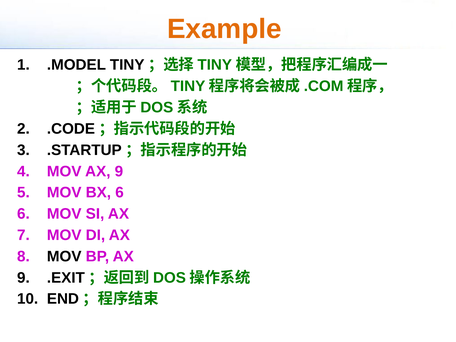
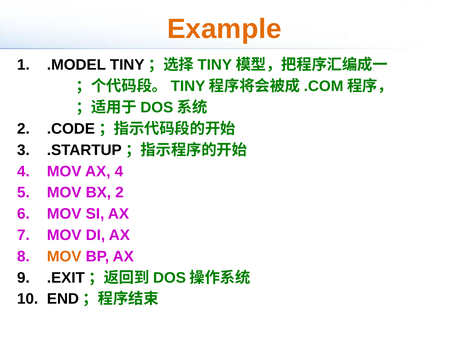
MOV AX 9: 9 -> 4 (119, 171)
BX 6: 6 -> 2 (120, 193)
MOV colour: black -> orange (64, 256)
